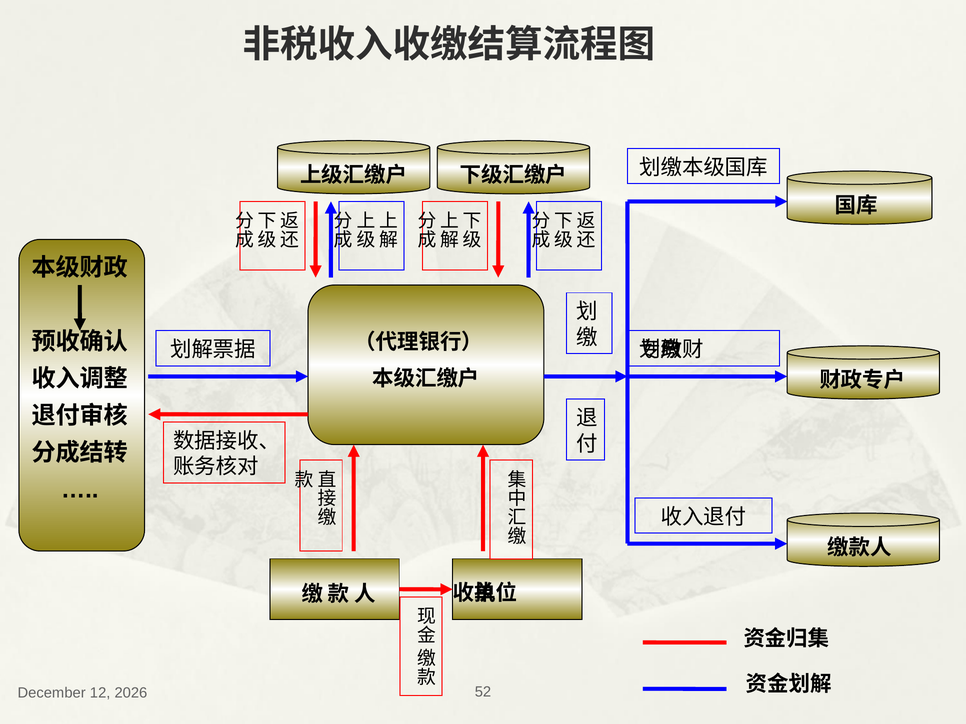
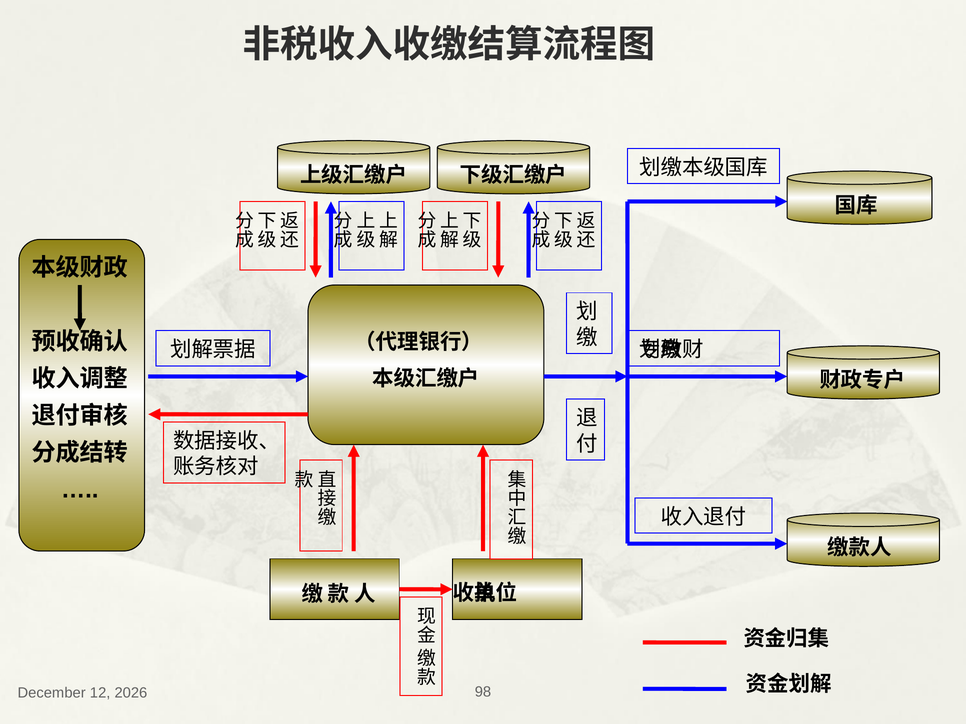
52: 52 -> 98 (483, 692)
